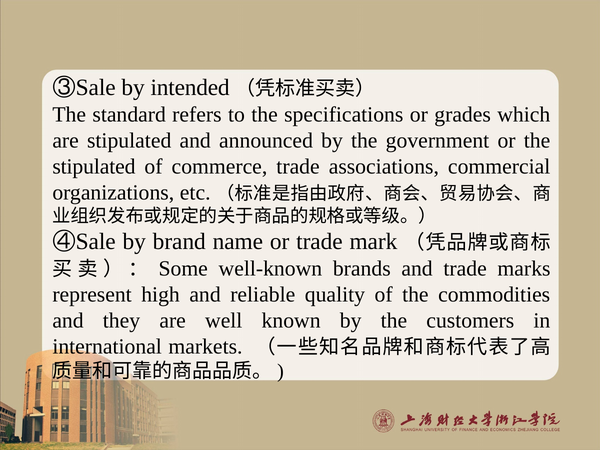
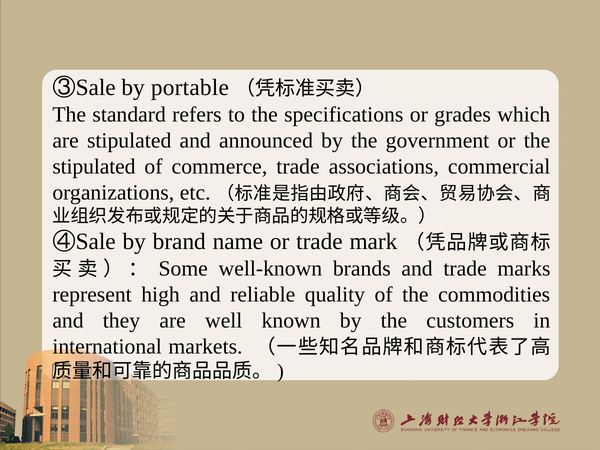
intended: intended -> portable (190, 88)
